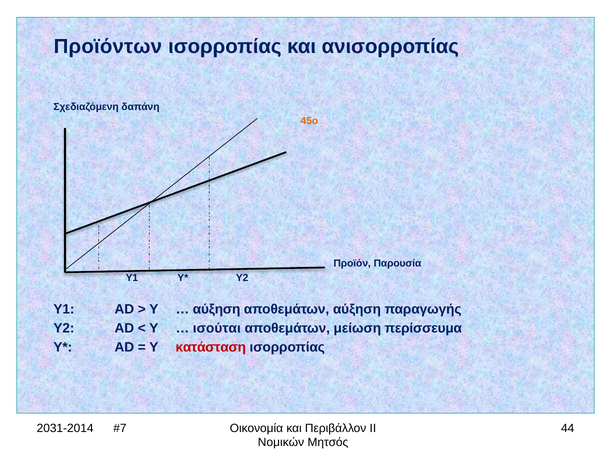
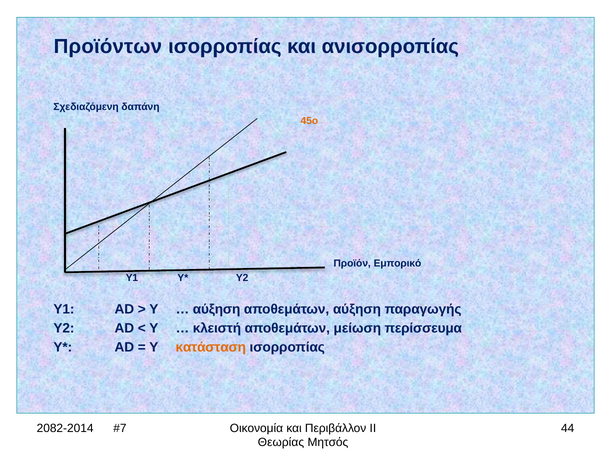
Παρουσία: Παρουσία -> Εμπορικό (397, 264)
ισούται: ισούται -> κλειστή (217, 328)
κατάσταση colour: red -> orange (211, 347)
2031-2014: 2031-2014 -> 2082-2014 (65, 428)
Νομικών: Νομικών -> Θεωρίας (281, 443)
